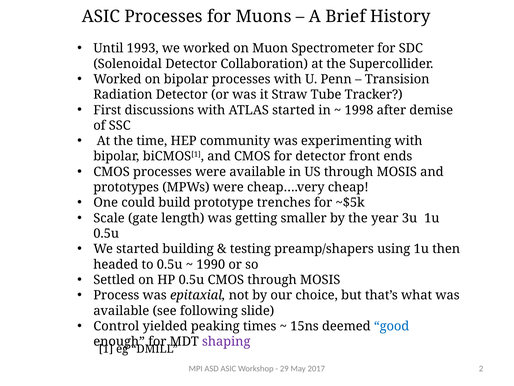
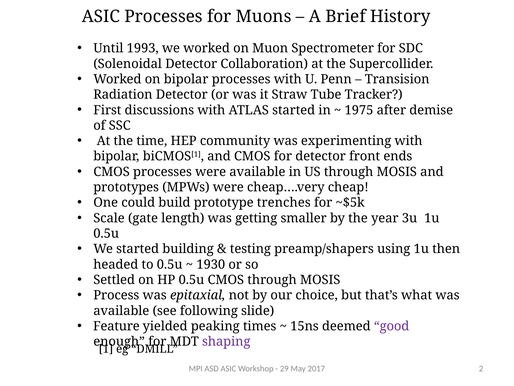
1998: 1998 -> 1975 (359, 110)
1990: 1990 -> 1930 (211, 264)
Control: Control -> Feature (116, 326)
good colour: blue -> purple (392, 326)
